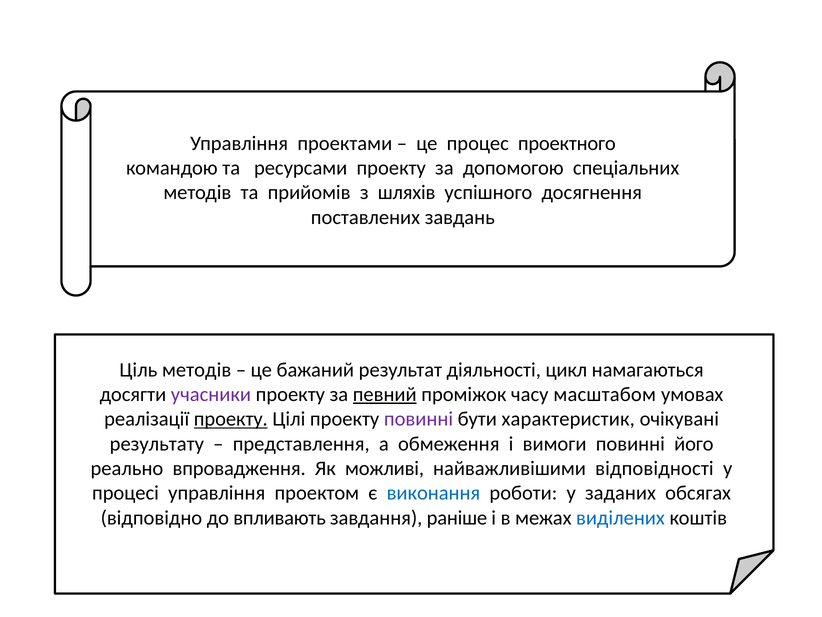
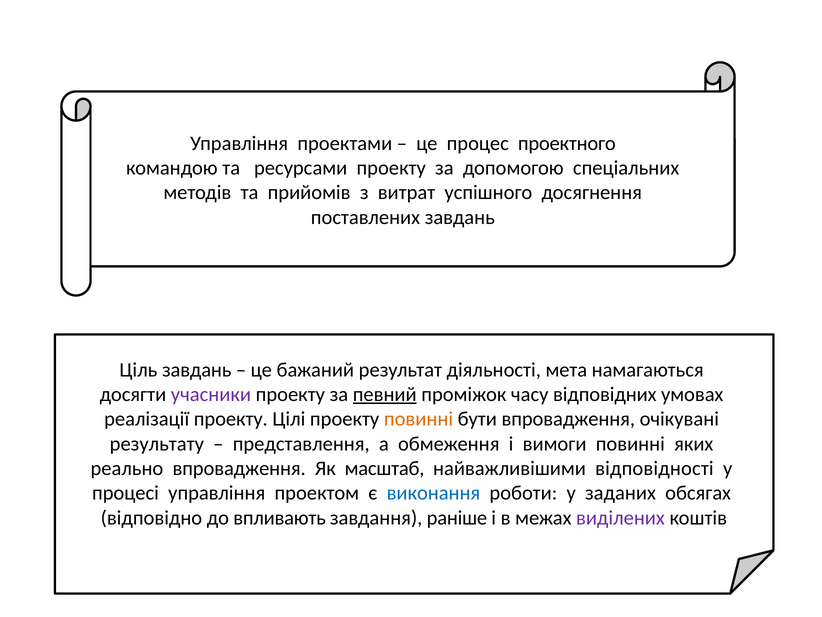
шляхів: шляхів -> витрат (406, 193)
Ціль методів: методів -> завдань (197, 369)
цикл: цикл -> мета (566, 369)
масштабом: масштабом -> відповідних (605, 394)
проекту underline: present -> none (231, 419)
повинні colour: purple -> orange (419, 419)
бути характеристик: характеристик -> впровадження (568, 419)
його: його -> яких (694, 443)
можливі: можливі -> масштаб (385, 468)
виділених colour: blue -> purple (620, 517)
